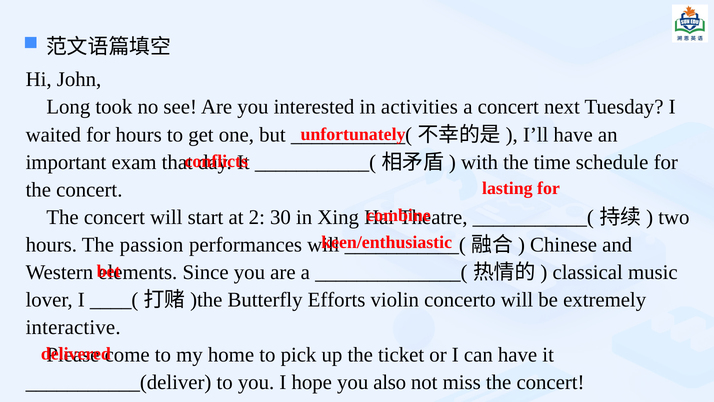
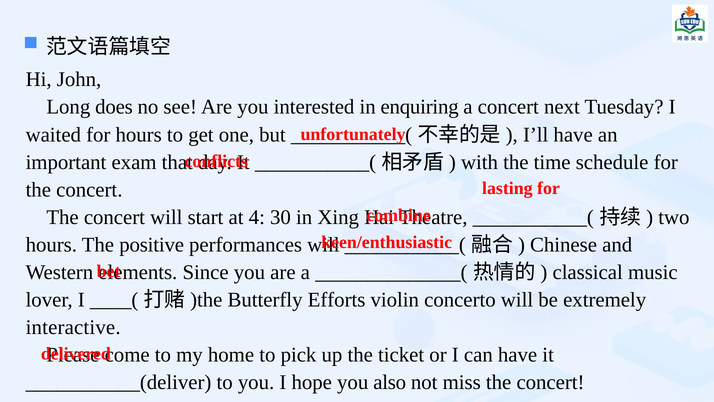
took: took -> does (114, 107)
activities: activities -> enquiring (420, 107)
2: 2 -> 4 (257, 217)
passion: passion -> positive (152, 244)
